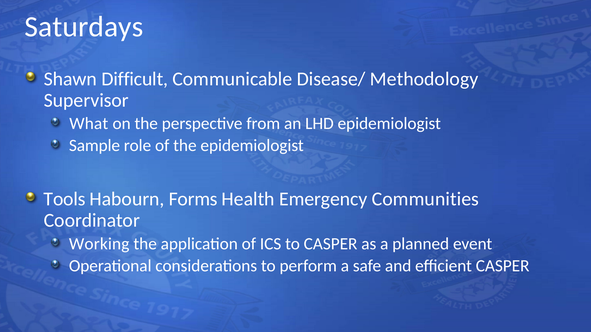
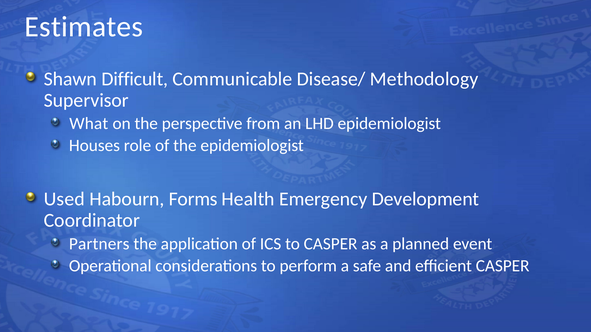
Saturdays: Saturdays -> Estimates (84, 27)
Sample: Sample -> Houses (94, 146)
Tools: Tools -> Used (64, 199)
Communities: Communities -> Development (426, 199)
Working: Working -> Partners (99, 244)
